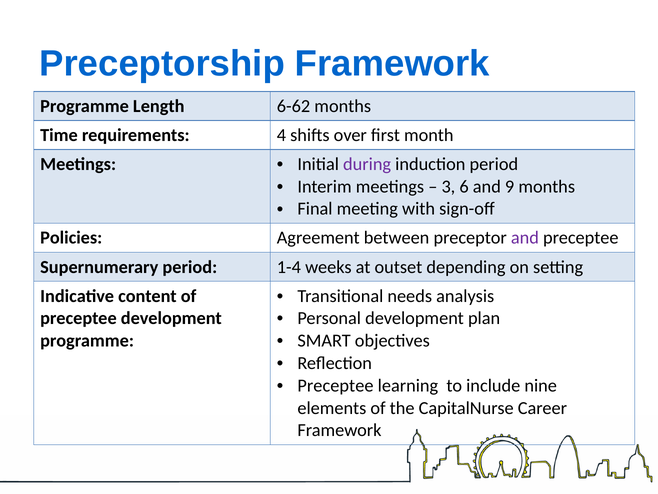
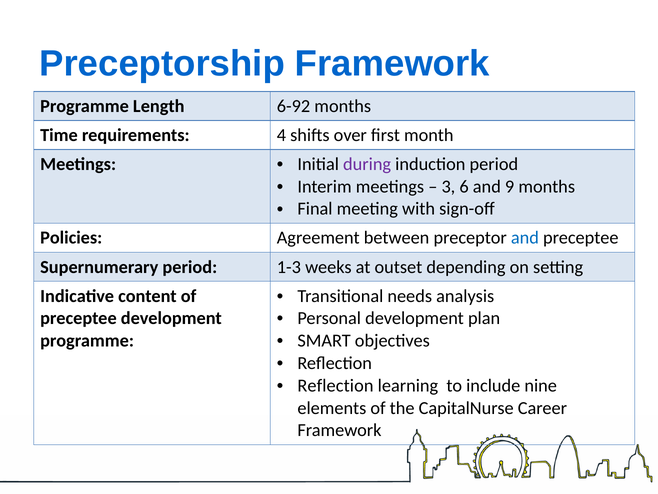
6-62: 6-62 -> 6-92 (294, 106)
and colour: purple -> blue (525, 238)
1-4: 1-4 -> 1-3 (289, 267)
Preceptee: Preceptee -> Reflection (335, 385)
